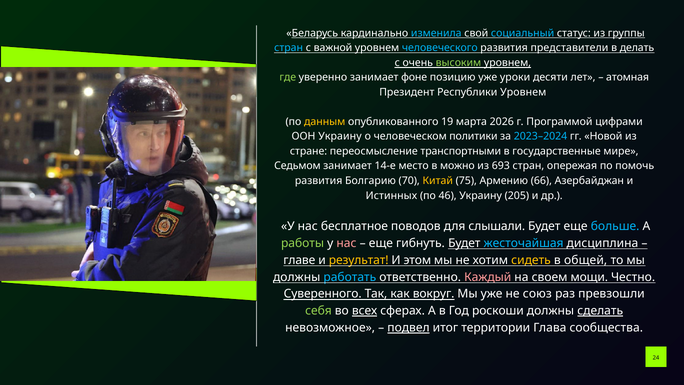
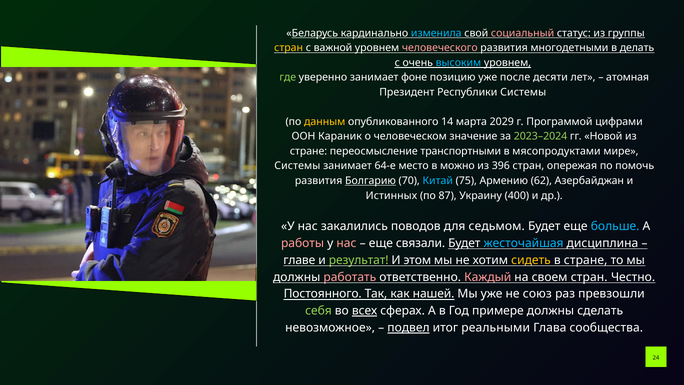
социальный colour: light blue -> pink (523, 33)
стран colour: light blue -> yellow (289, 48)
человеческого colour: light blue -> pink (440, 48)
представители: представители -> многодетными (569, 48)
высоким colour: light green -> light blue (458, 63)
уроки: уроки -> после (515, 77)
Республики Уровнем: Уровнем -> Системы (523, 92)
19: 19 -> 14 (447, 122)
2026: 2026 -> 2029 (502, 122)
ООН Украину: Украину -> Караник (340, 136)
политики: политики -> значение (473, 136)
2023–2024 colour: light blue -> light green (541, 136)
государственные: государственные -> мясопродуктами (556, 151)
Седьмом: Седьмом -> Системы (297, 166)
14-е: 14-е -> 64-е (385, 166)
693: 693 -> 396 (501, 166)
Болгарию underline: none -> present (370, 181)
Китай colour: yellow -> light blue (438, 181)
66: 66 -> 62 (541, 181)
46: 46 -> 87 (448, 195)
205: 205 -> 400 (517, 195)
бесплатное: бесплатное -> закалились (354, 226)
слышали: слышали -> седьмом (497, 226)
работы colour: light green -> pink (303, 243)
гибнуть: гибнуть -> связали (421, 243)
результат colour: yellow -> light green (359, 260)
в общей: общей -> стране (586, 260)
работать colour: light blue -> pink (350, 277)
своем мощи: мощи -> стран (589, 277)
Суверенного: Суверенного -> Постоянного (323, 294)
вокруг: вокруг -> нашей (434, 294)
роскоши: роскоши -> примере (498, 311)
сделать underline: present -> none (600, 311)
территории: территории -> реальными (496, 328)
